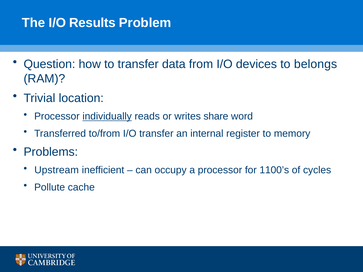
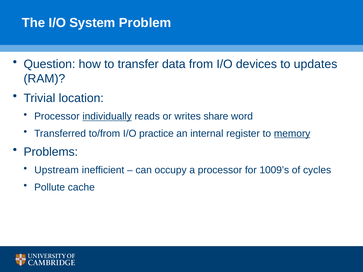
Results: Results -> System (92, 23)
belongs: belongs -> updates (316, 64)
I/O transfer: transfer -> practice (156, 134)
memory underline: none -> present (292, 134)
1100’s: 1100’s -> 1009’s (274, 170)
